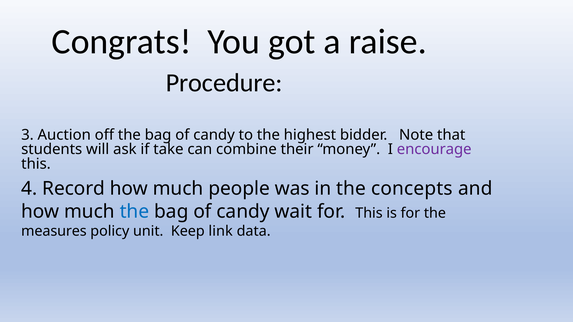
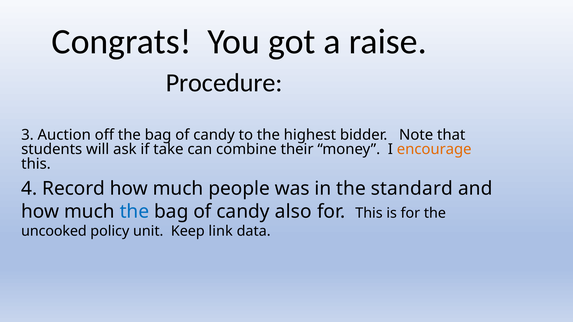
encourage colour: purple -> orange (434, 149)
concepts: concepts -> standard (412, 189)
wait: wait -> also (293, 212)
measures: measures -> uncooked (54, 231)
